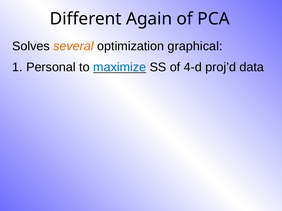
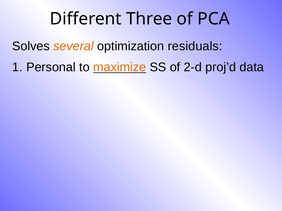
Again: Again -> Three (149, 19)
graphical: graphical -> residuals (195, 46)
maximize colour: blue -> orange (120, 67)
4-d: 4-d -> 2-d (193, 67)
